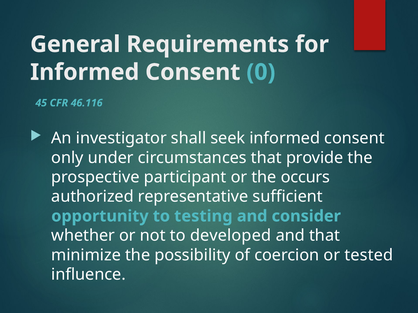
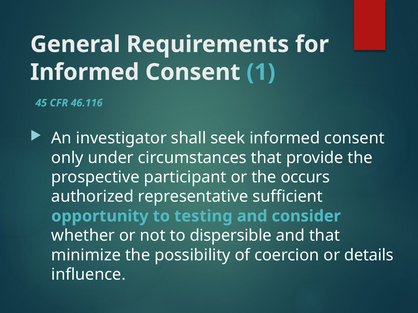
0: 0 -> 1 (261, 72)
developed: developed -> dispersible (231, 236)
tested: tested -> details (369, 255)
